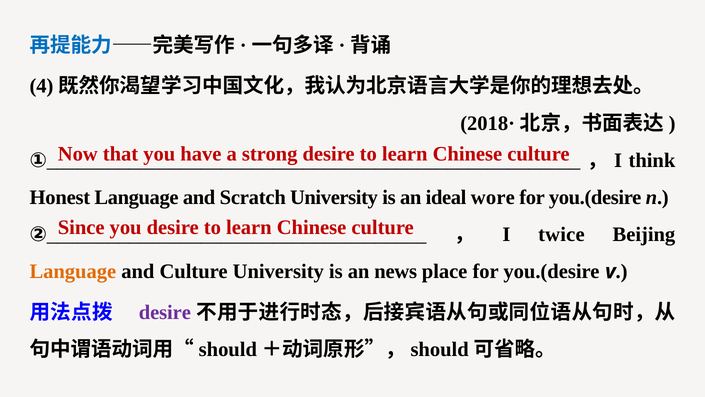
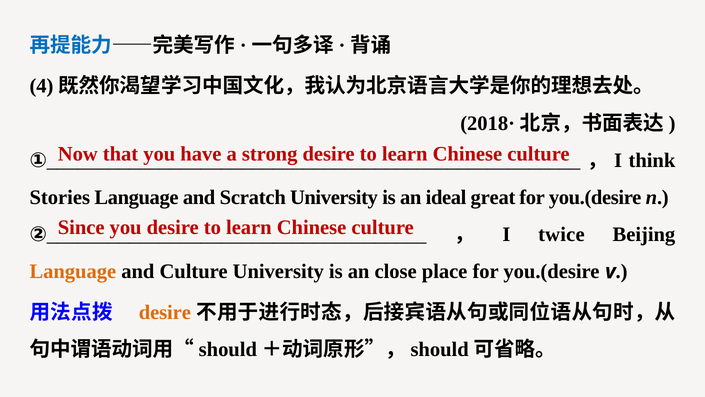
Honest: Honest -> Stories (60, 197)
wore: wore -> great (493, 197)
news: news -> close (396, 271)
desire colour: purple -> orange (165, 312)
